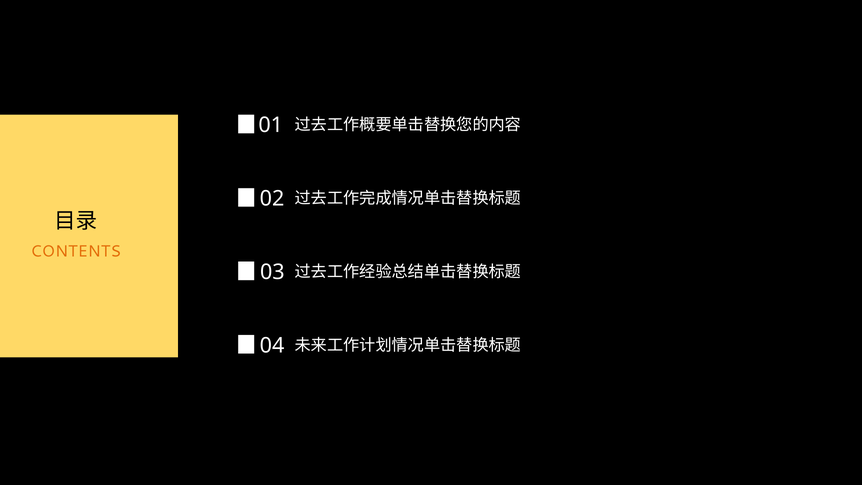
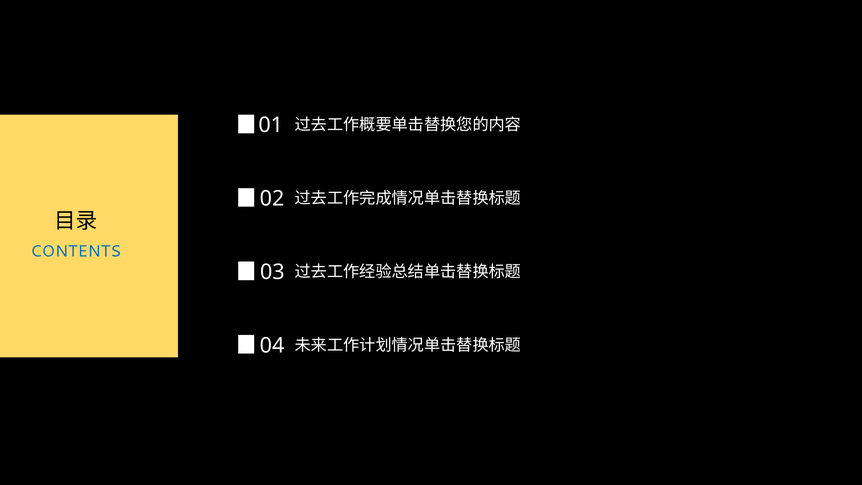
CONTENTS colour: orange -> blue (76, 251)
